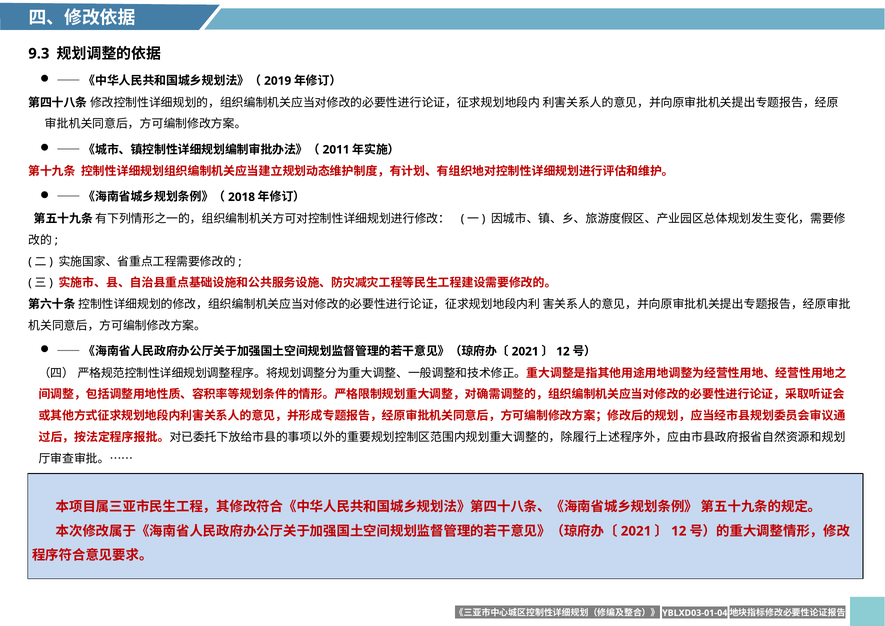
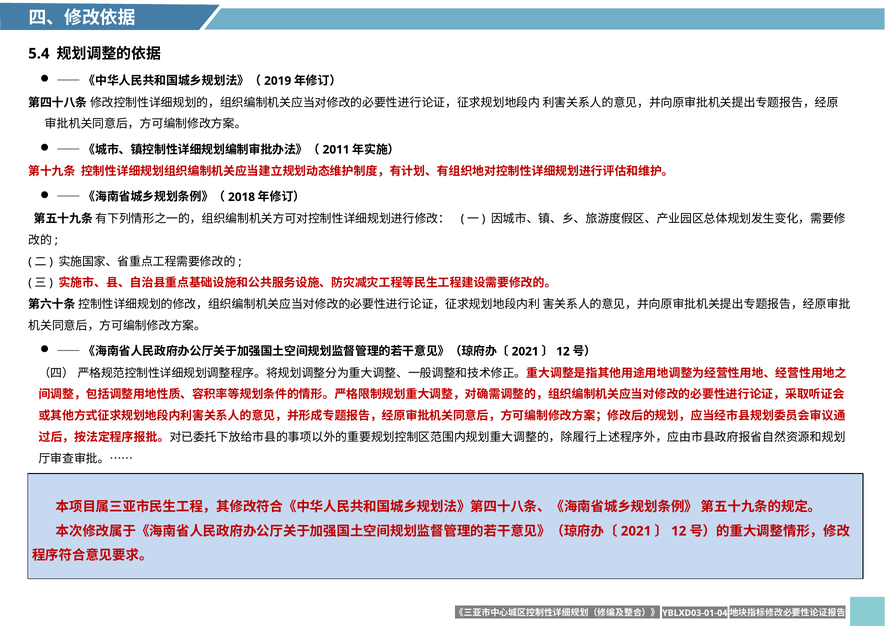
9.3: 9.3 -> 5.4 (39, 54)
